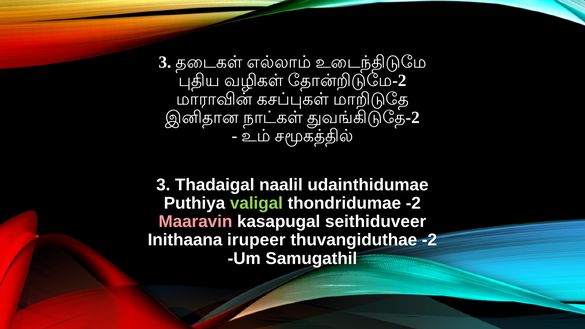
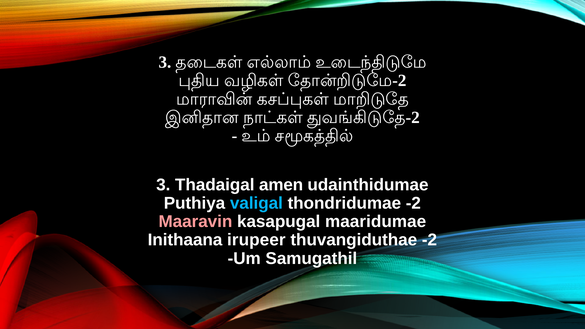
naalil: naalil -> amen (281, 185)
valigal colour: light green -> light blue (256, 203)
seithiduveer: seithiduveer -> maaridumae (376, 222)
